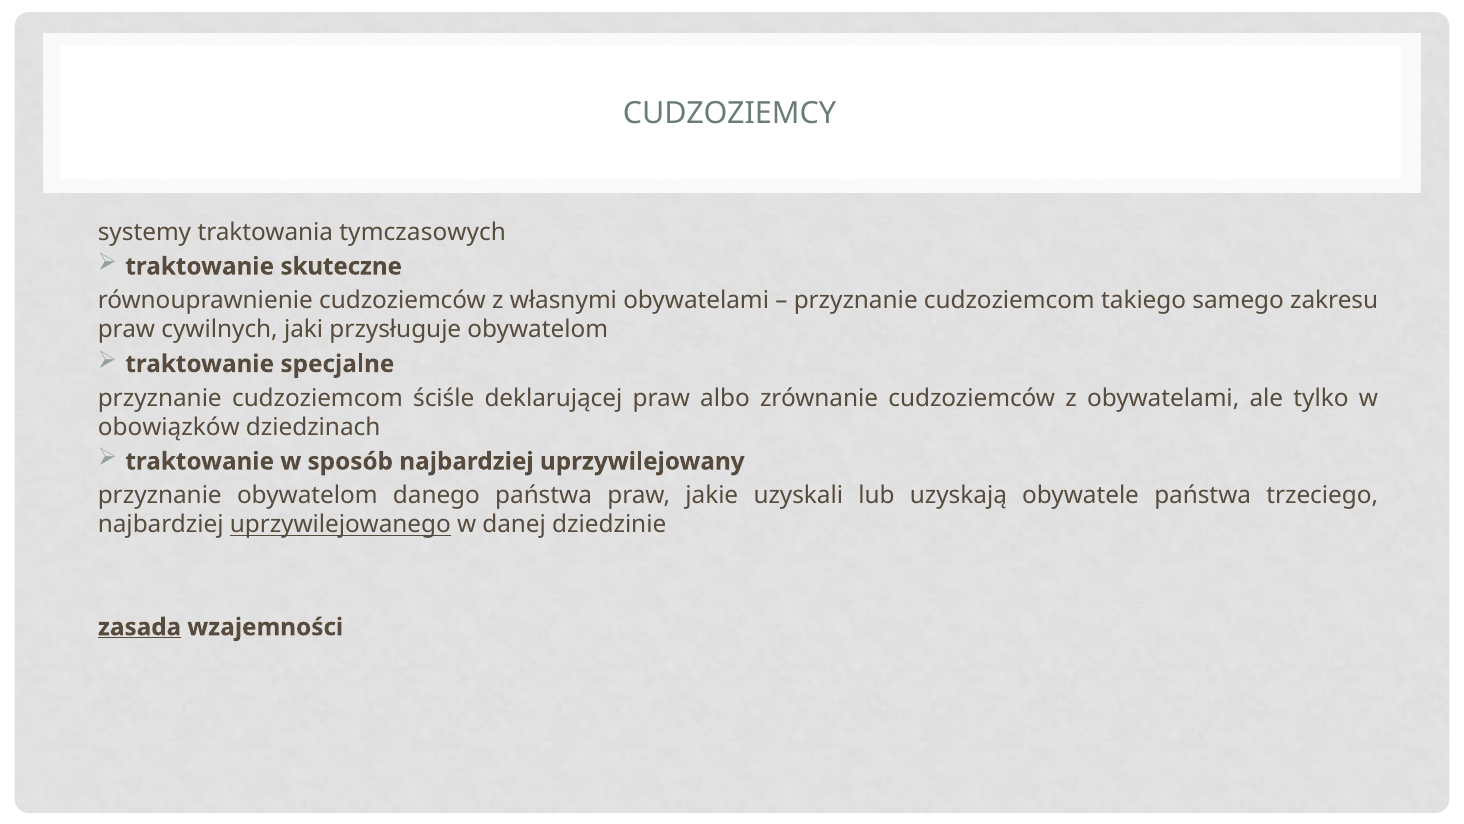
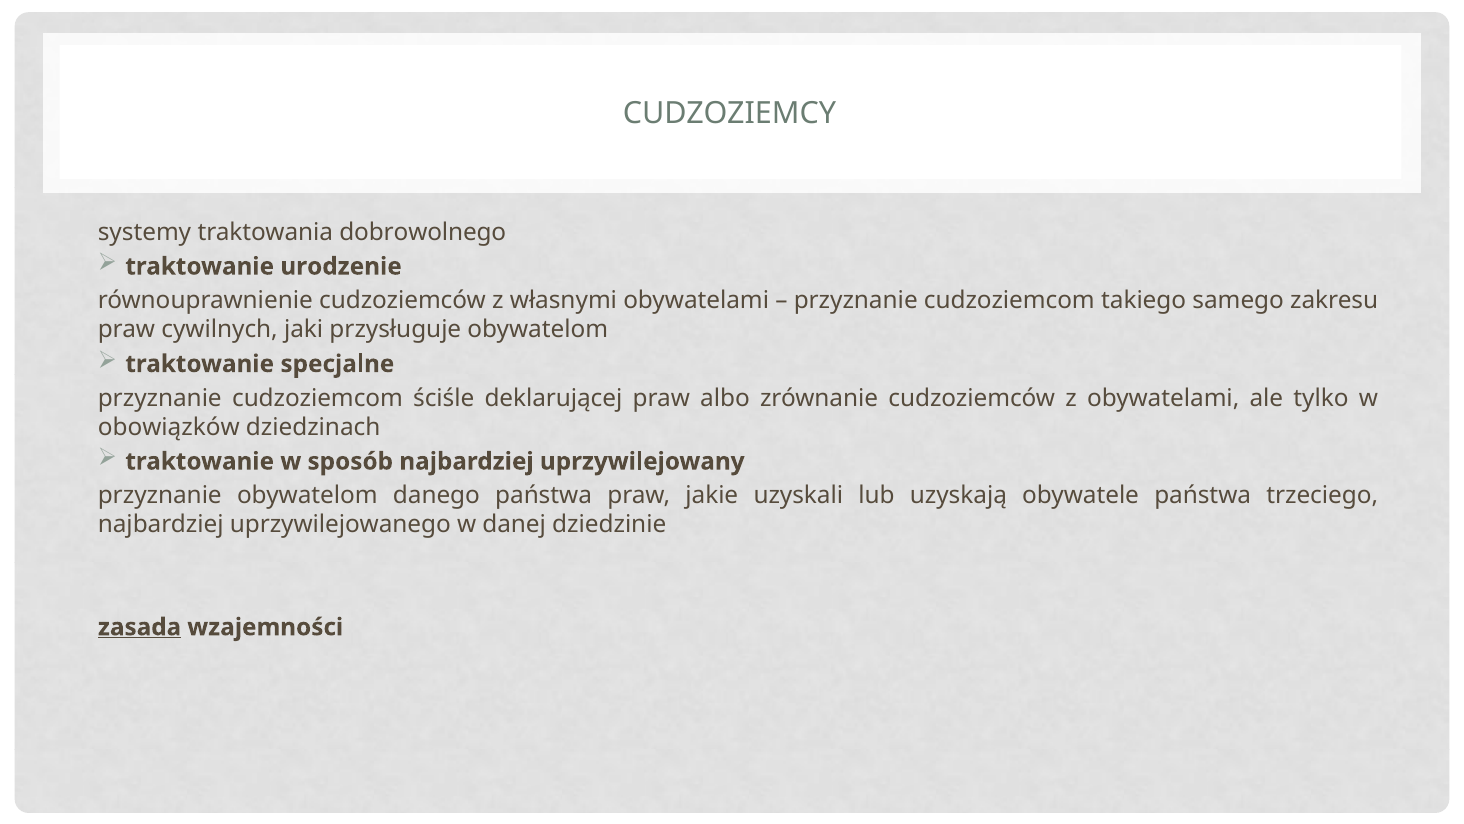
tymczasowych: tymczasowych -> dobrowolnego (423, 232)
skuteczne: skuteczne -> urodzenie (341, 266)
uprzywilejowanego underline: present -> none (340, 525)
